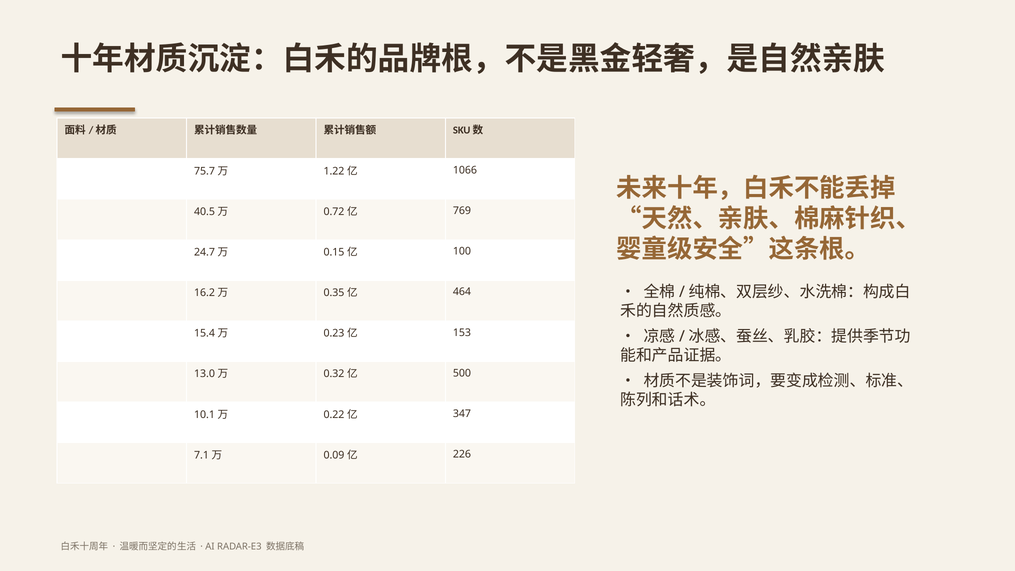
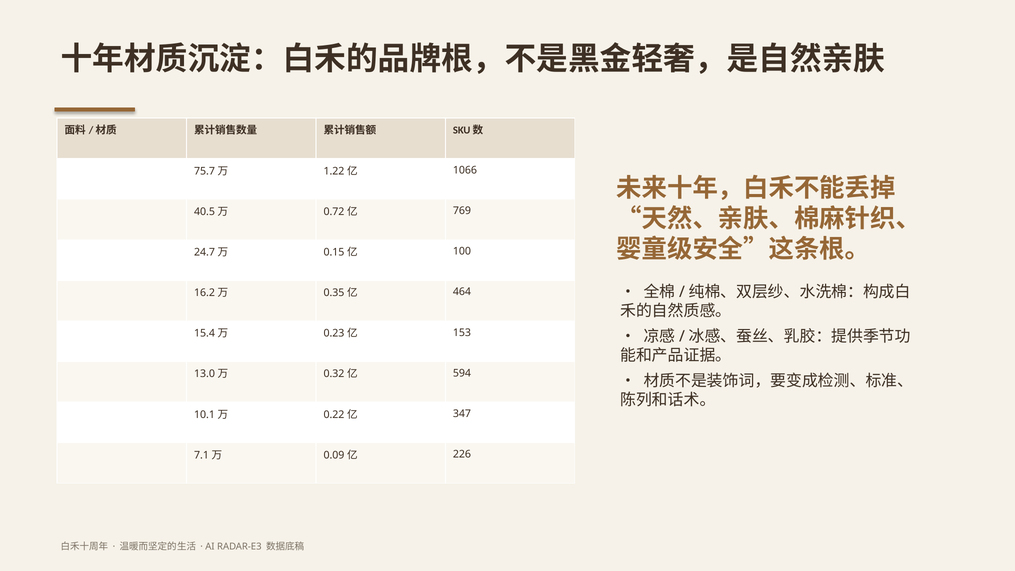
500: 500 -> 594 (462, 373)
